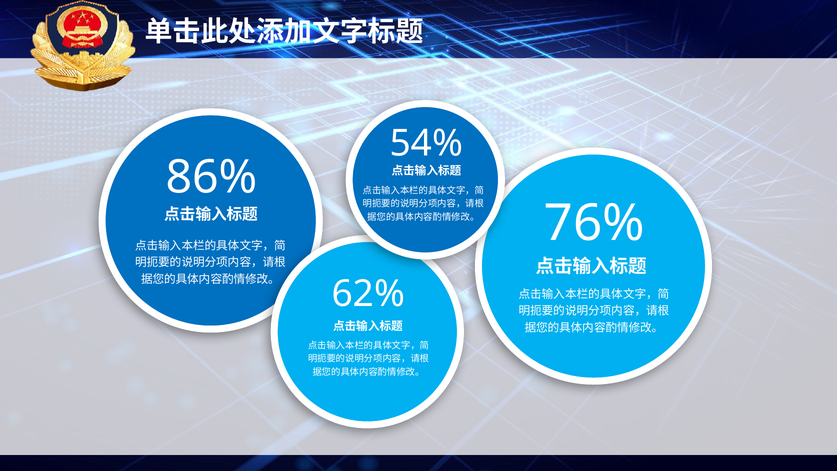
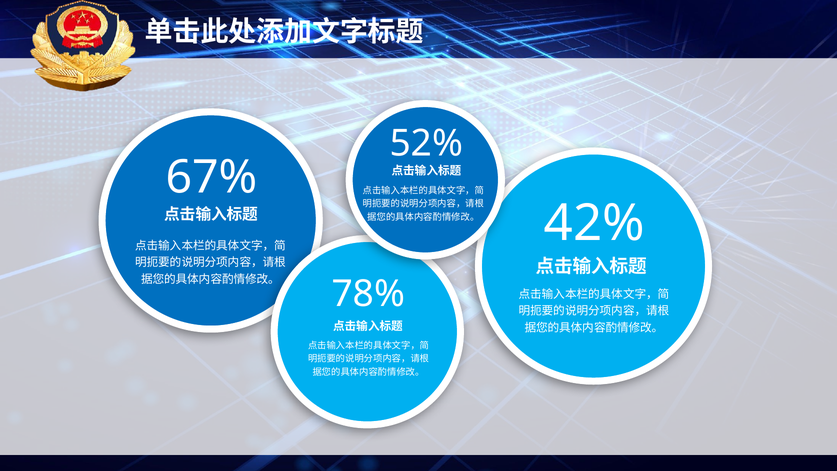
54%: 54% -> 52% (426, 143)
86%: 86% -> 67% (212, 177)
76%: 76% -> 42% (594, 224)
62%: 62% -> 78% (368, 294)
